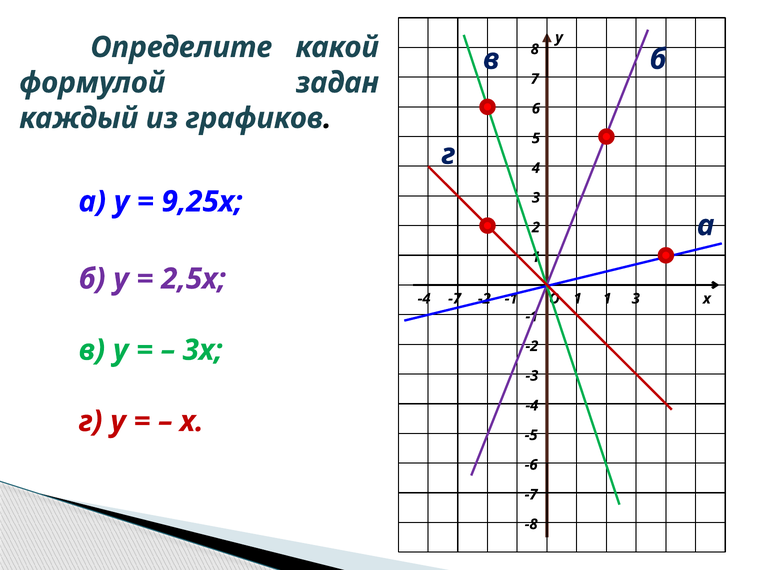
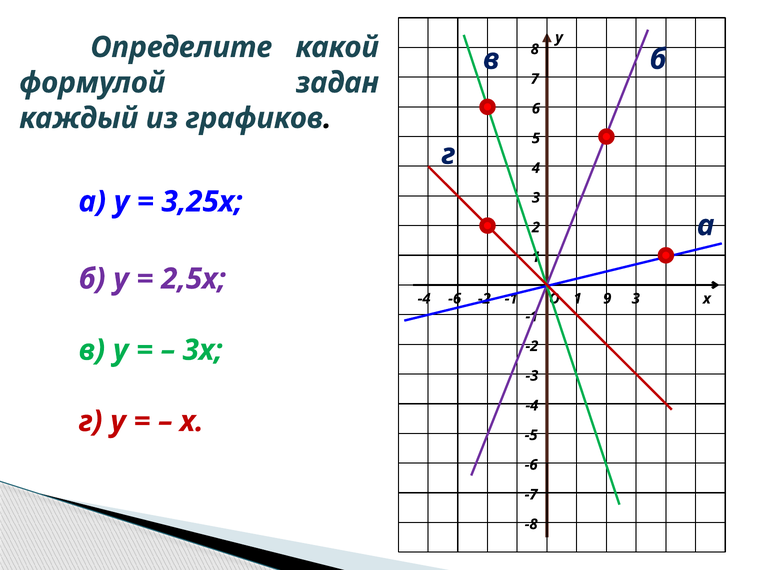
9,25х: 9,25х -> 3,25х (202, 202)
-7: -7 -> -6 (455, 299)
1 1: 1 -> 9 (607, 299)
